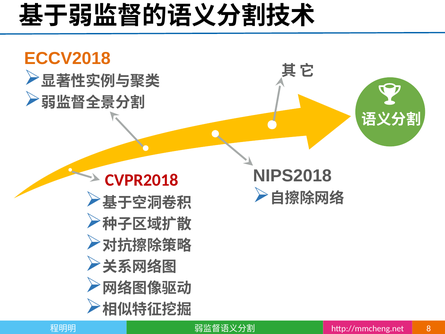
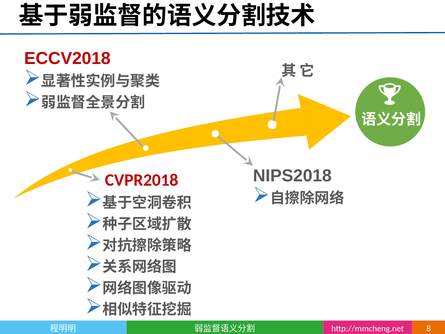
ECCV2018 colour: orange -> red (67, 58)
